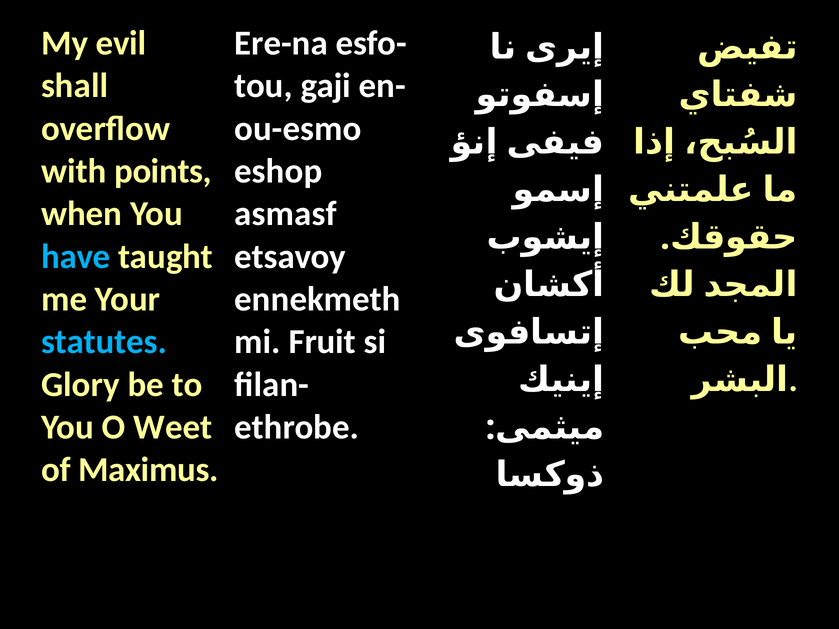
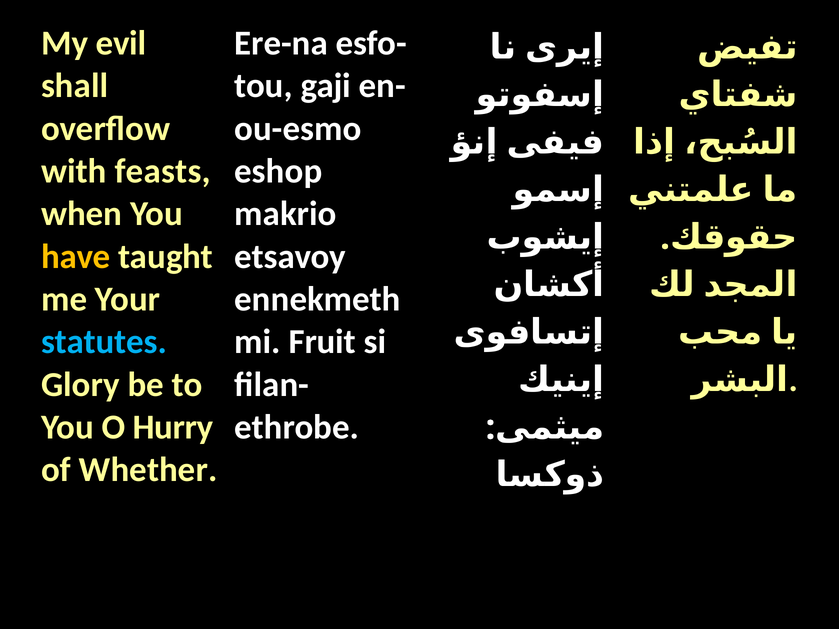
points: points -> feasts (163, 171)
asmasf: asmasf -> makrio (286, 214)
have colour: light blue -> yellow (76, 257)
Weet: Weet -> Hurry (173, 427)
Maximus: Maximus -> Whether (148, 470)
